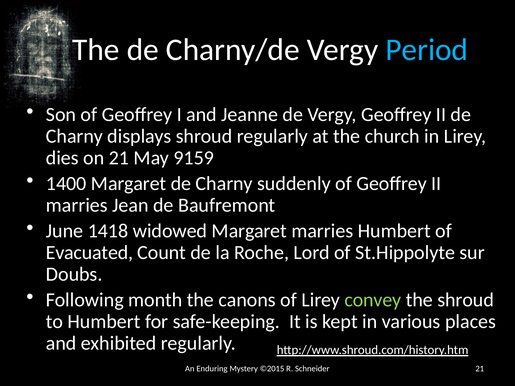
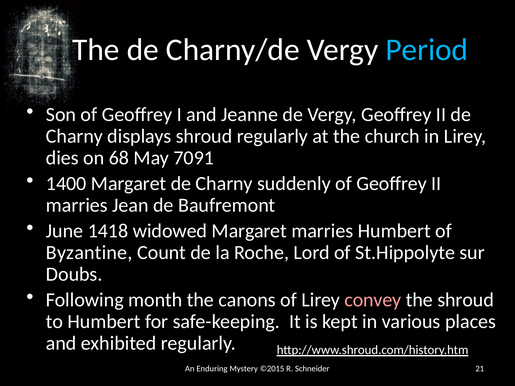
on 21: 21 -> 68 (119, 158)
9159: 9159 -> 7091 (194, 158)
Evacuated: Evacuated -> Byzantine (89, 253)
convey colour: light green -> pink (373, 300)
